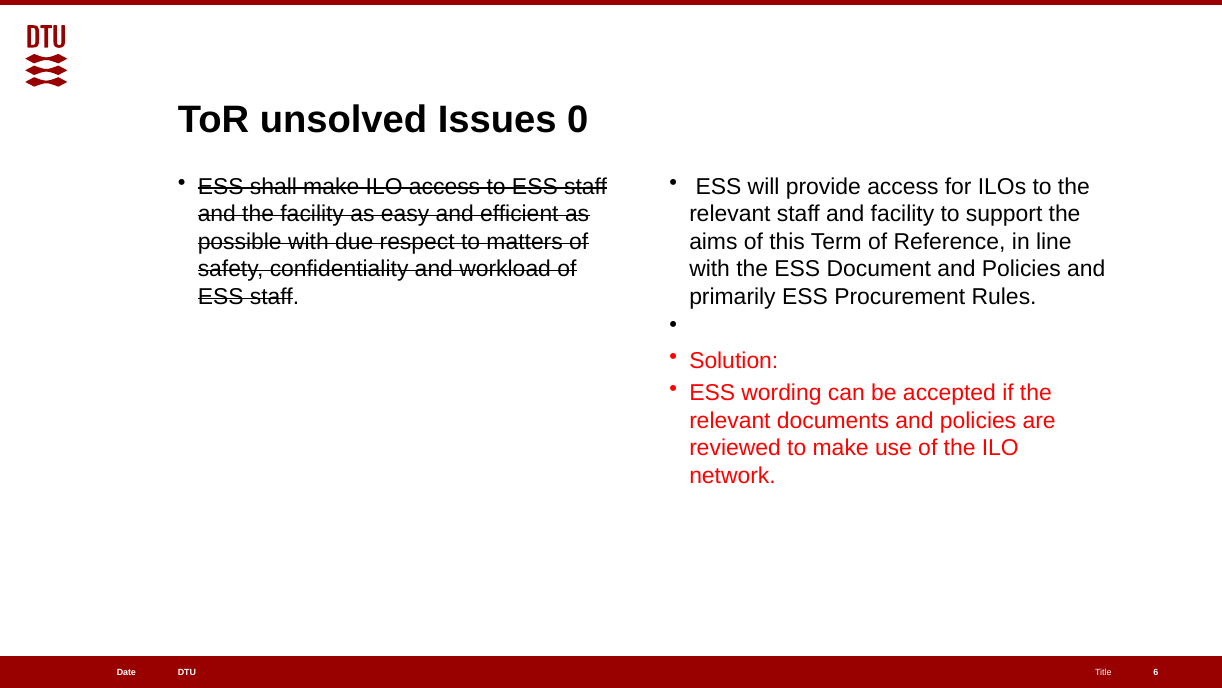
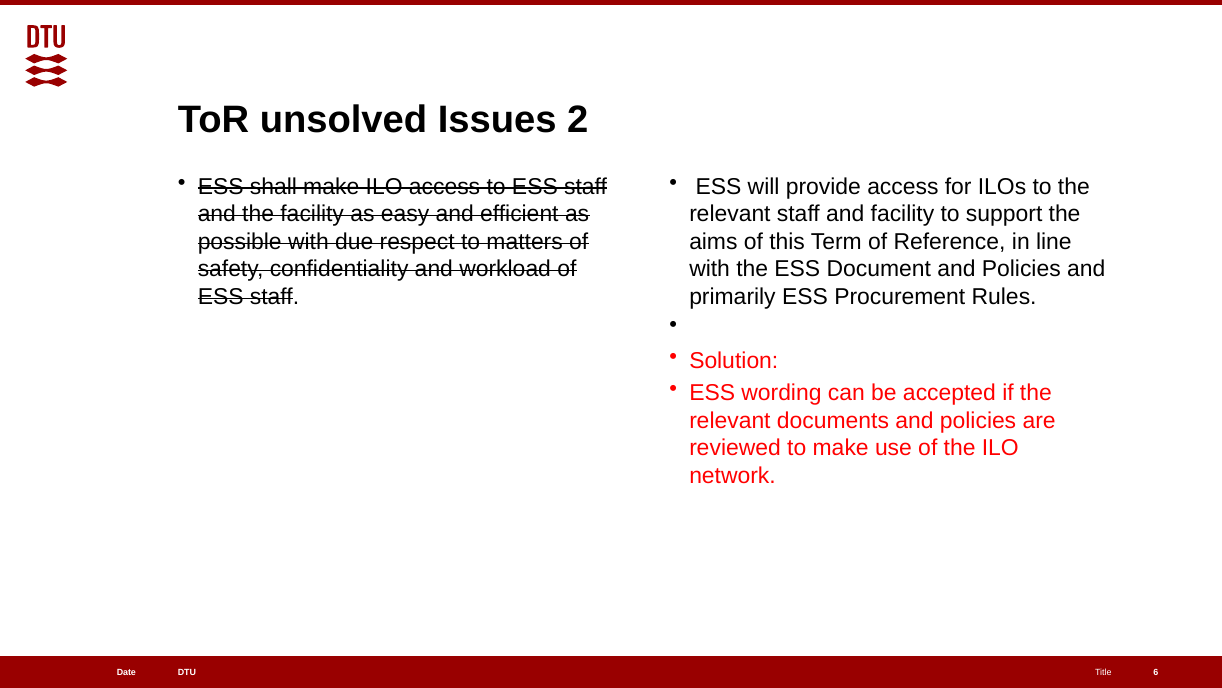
0: 0 -> 2 (578, 120)
